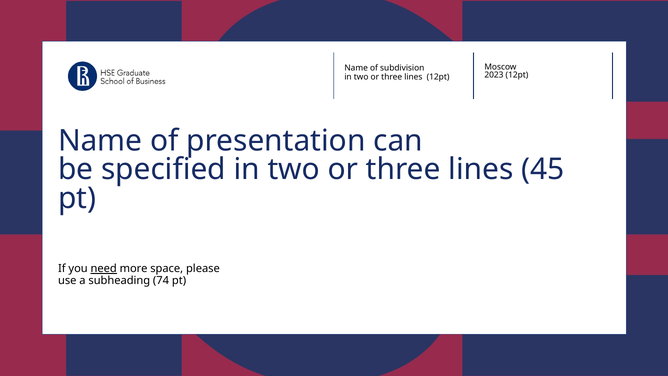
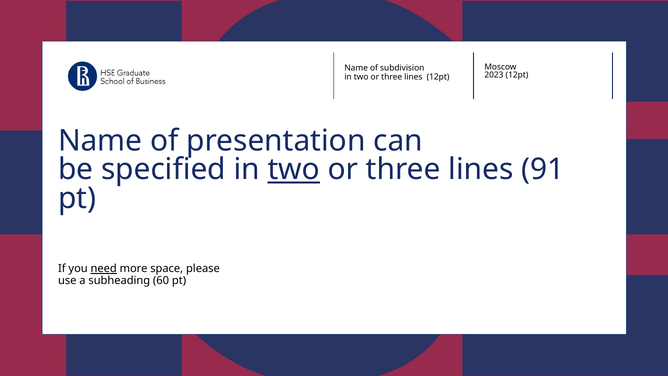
two underline: none -> present (294, 169)
45: 45 -> 91 (543, 169)
74: 74 -> 60 (161, 281)
